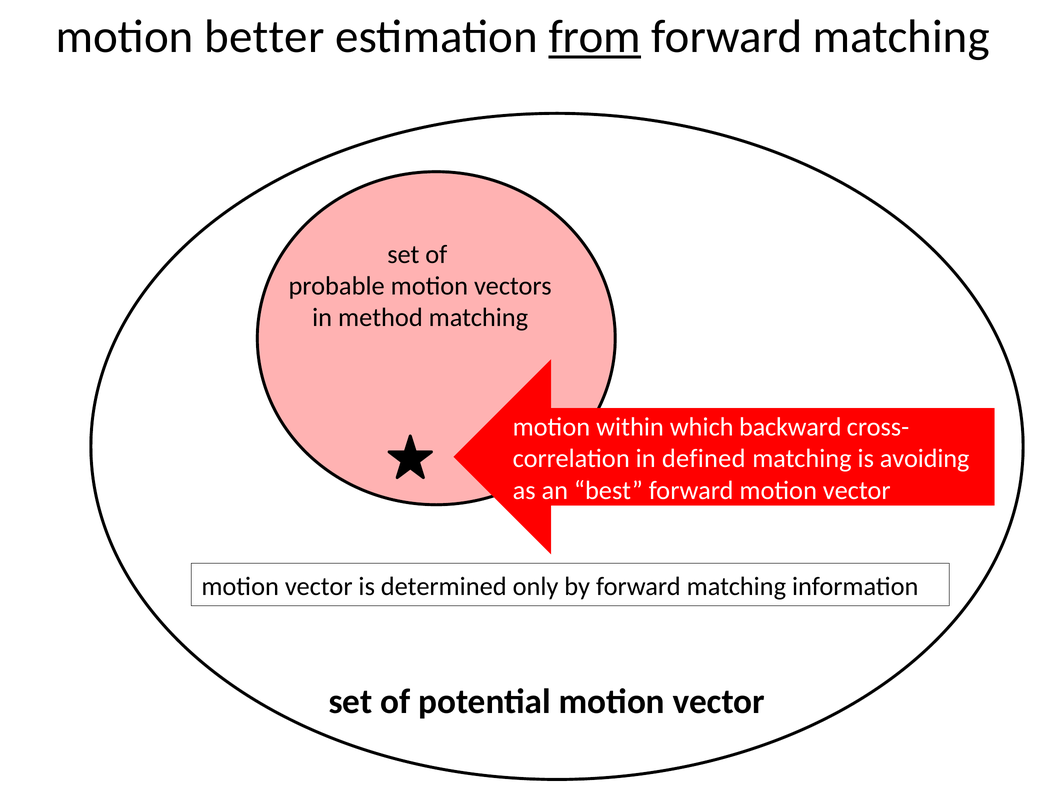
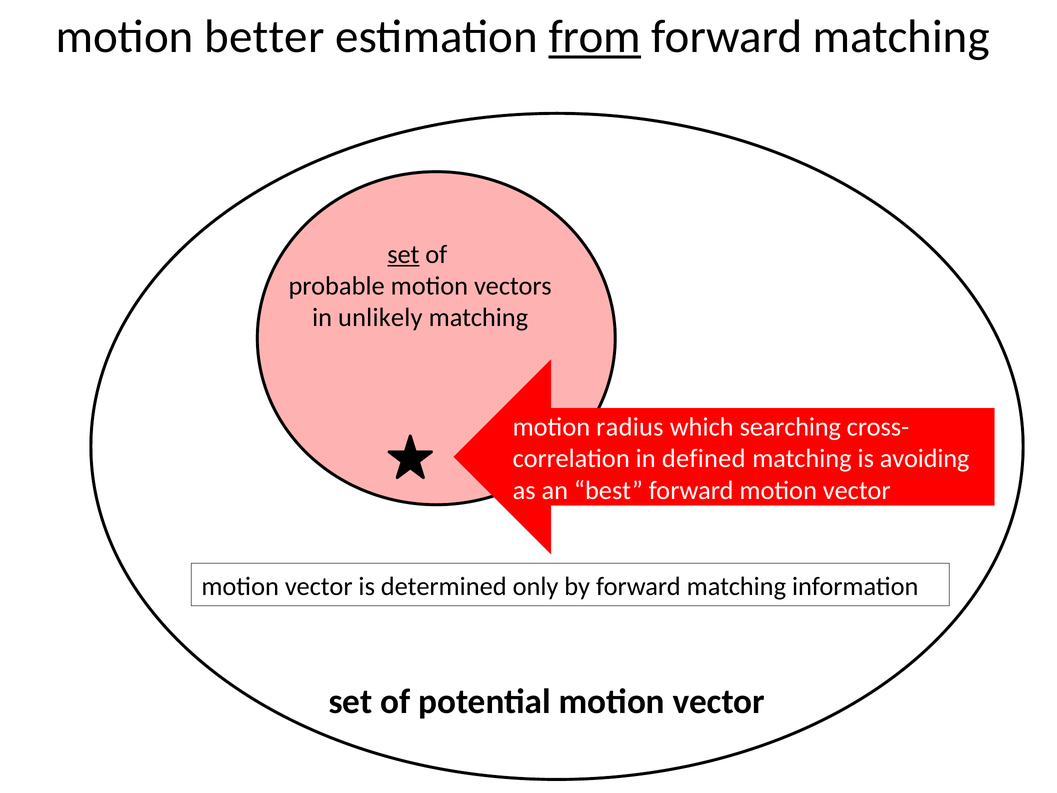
set underline: none -> present (403, 254)
method: method -> unlikely (380, 318)
within: within -> radius (630, 427)
backward: backward -> searching (790, 427)
